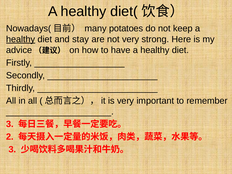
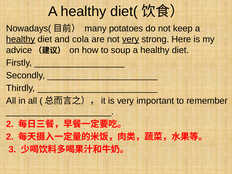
stay: stay -> cola (81, 39)
very underline: none -> present (131, 39)
have: have -> soup (121, 50)
3: 3 -> 2 (10, 124)
